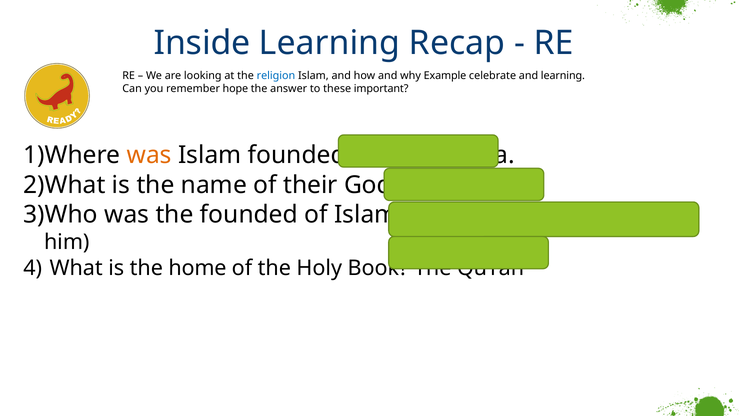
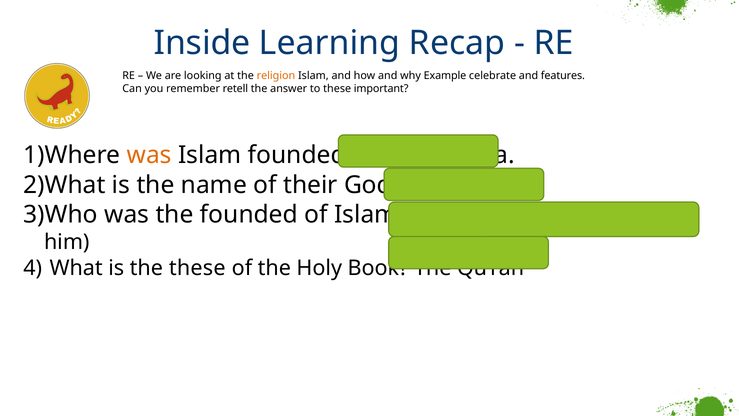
religion colour: blue -> orange (276, 76)
and learning: learning -> features (563, 76)
hope: hope -> retell (235, 89)
the home: home -> these (197, 268)
